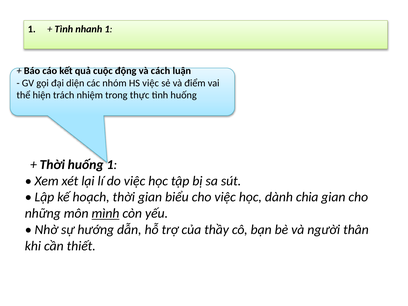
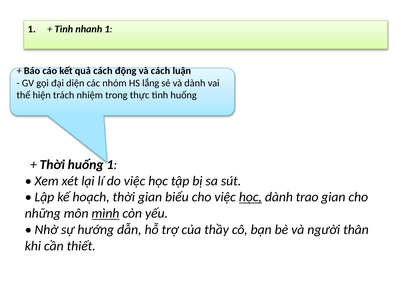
quả cuộc: cuộc -> cách (103, 71)
HS việc: việc -> lắng (151, 83)
và điểm: điểm -> dành (195, 83)
học underline: none -> present (250, 197)
chia: chia -> trao (307, 197)
